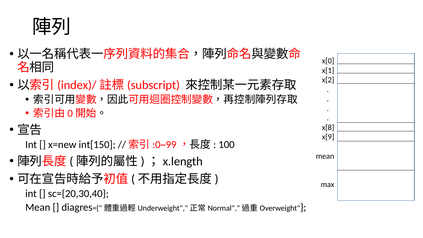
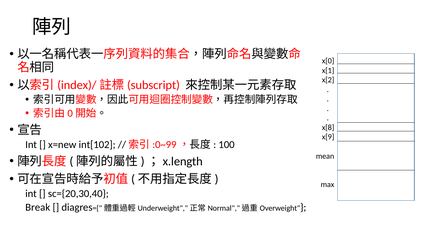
int[150: int[150 -> int[102 (97, 145)
Mean: Mean -> Break (38, 207)
